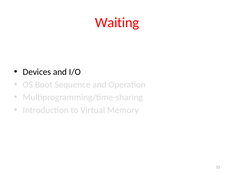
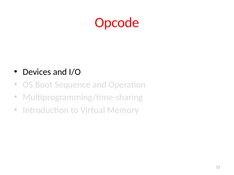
Waiting: Waiting -> Opcode (117, 23)
